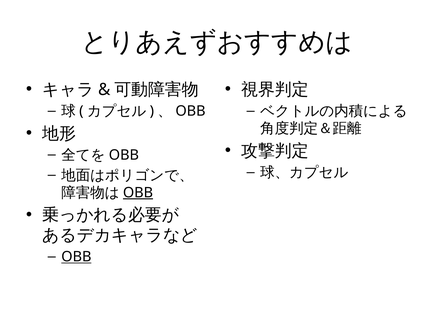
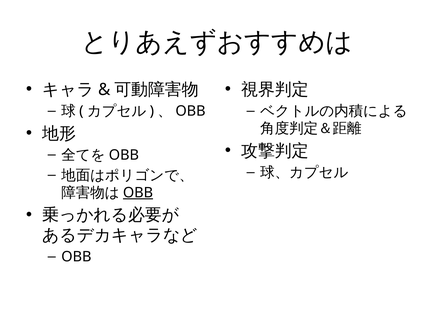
OBB underline: present -> none (76, 256)
